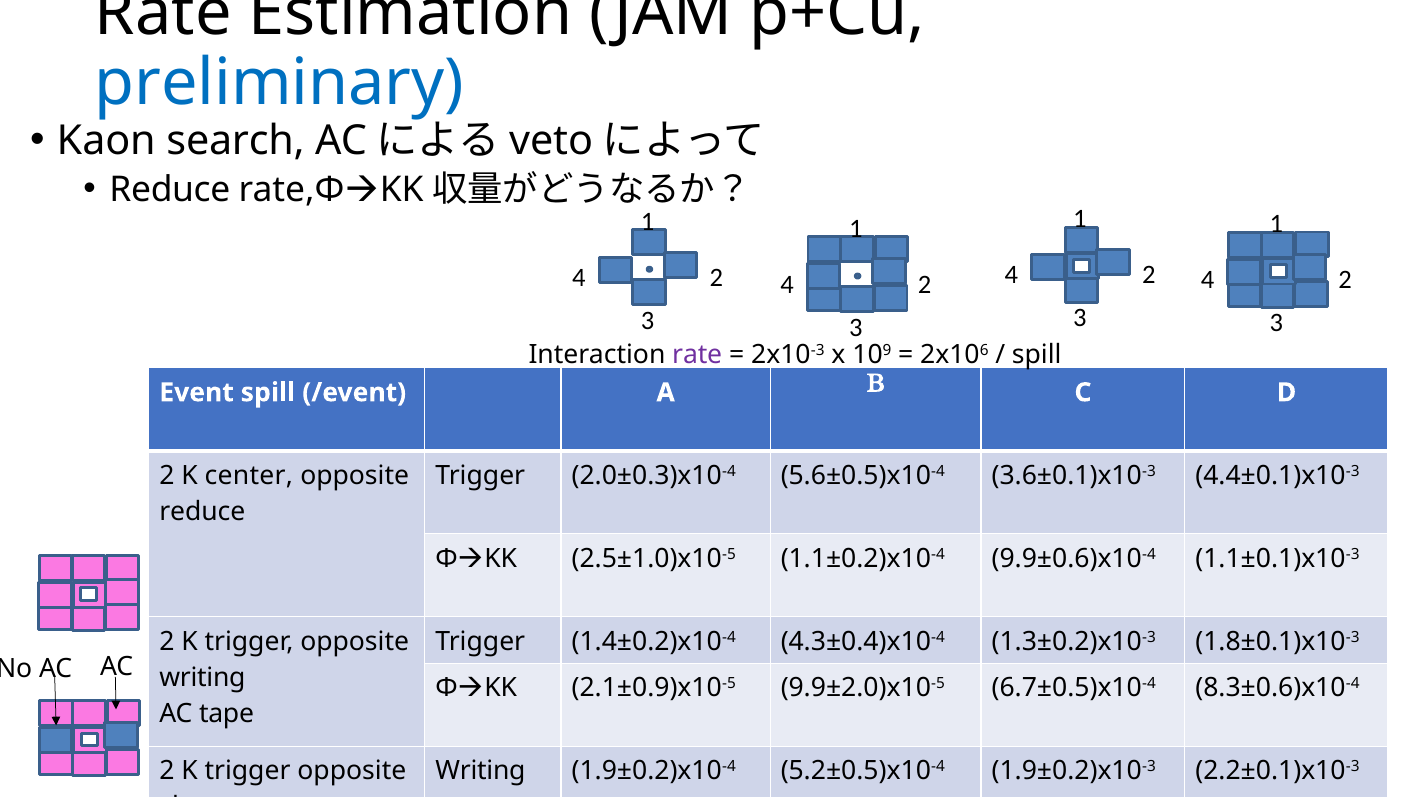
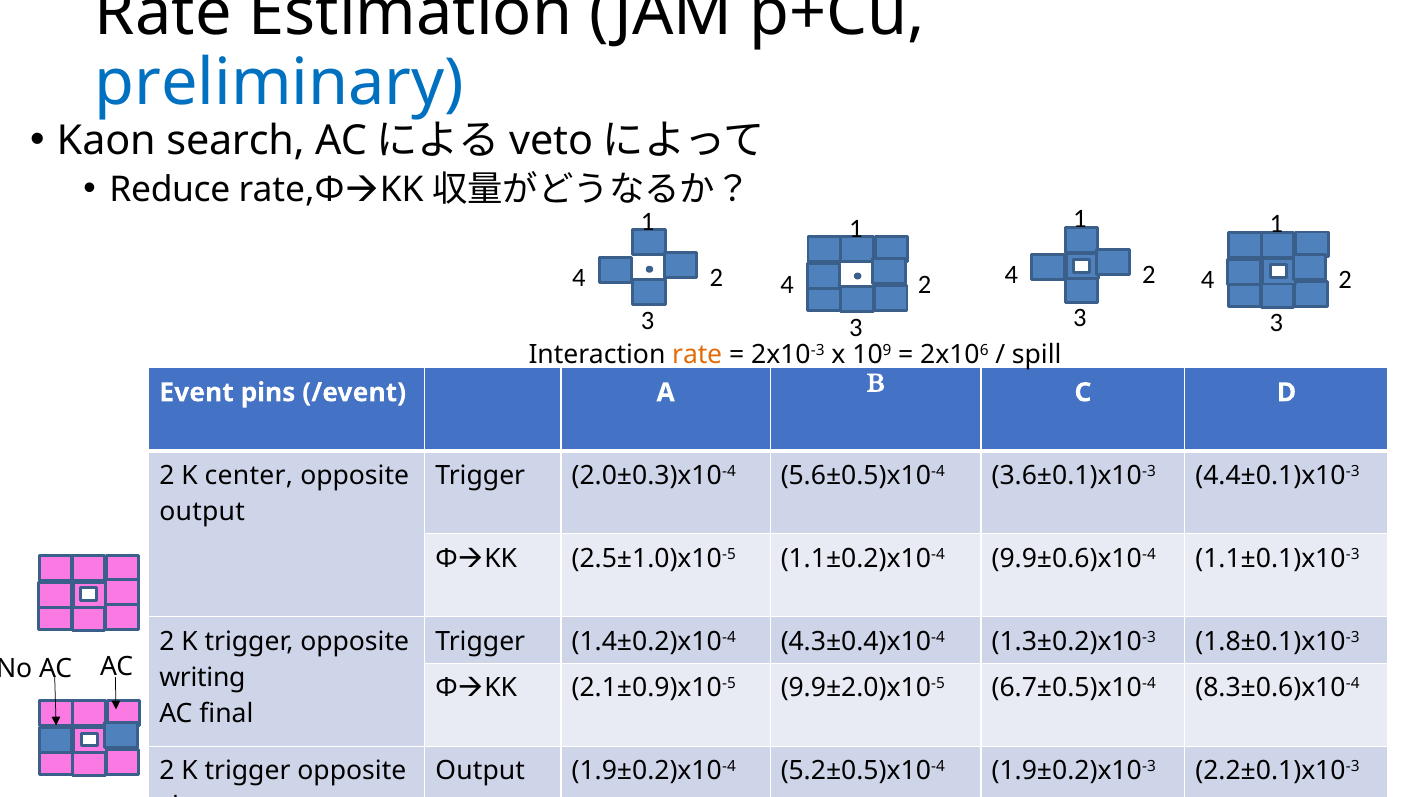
rate colour: purple -> orange (697, 355)
Event spill: spill -> pins (268, 392)
reduce: reduce -> output (202, 511)
tape: tape -> final (226, 713)
Writing: Writing -> Output (480, 771)
